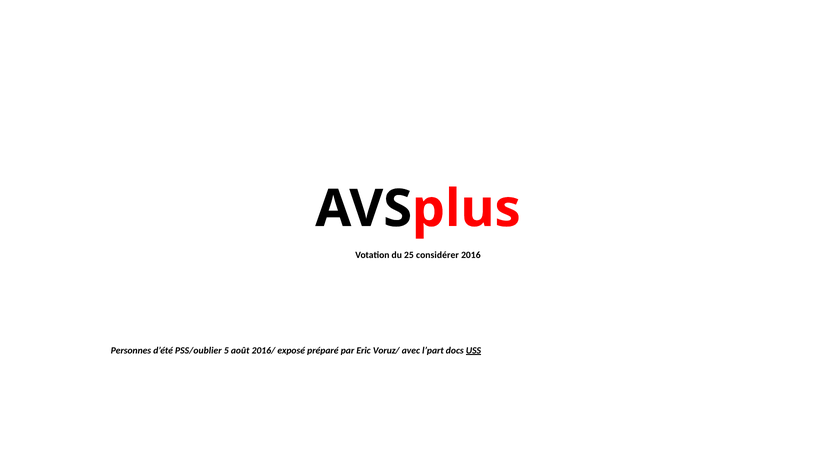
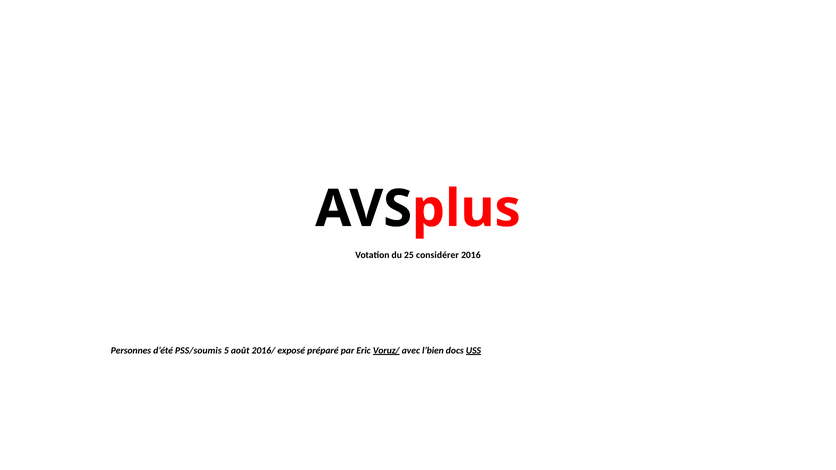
PSS/oublier: PSS/oublier -> PSS/soumis (198, 351)
Voruz/ underline: none -> present (386, 351)
l’part: l’part -> l’bien (433, 351)
